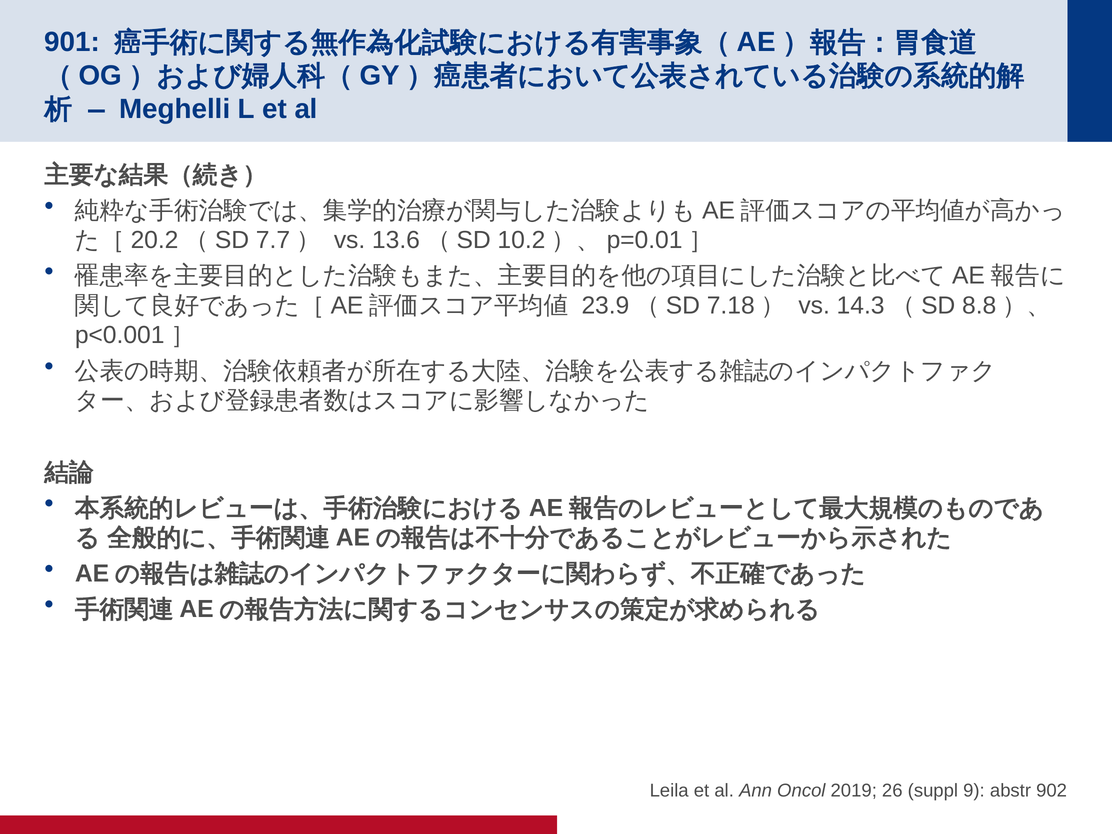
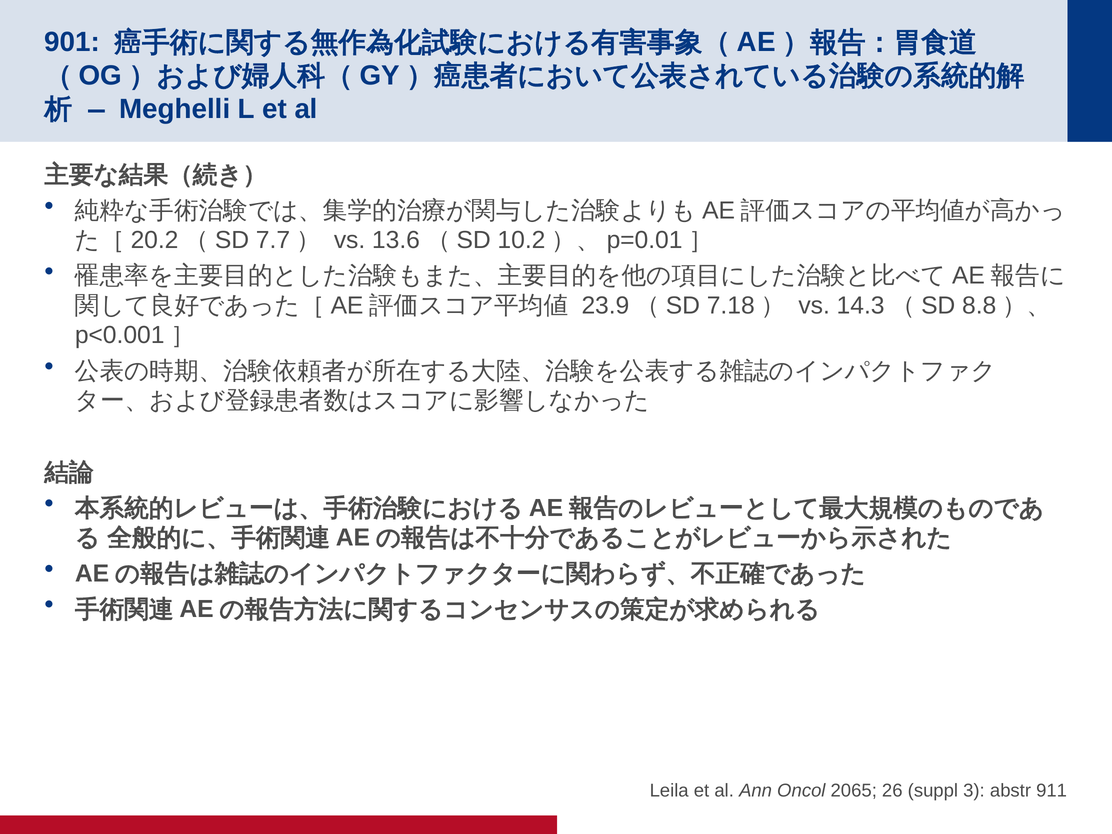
2019: 2019 -> 2065 (854, 791)
9: 9 -> 3 (974, 791)
902: 902 -> 911 (1052, 791)
